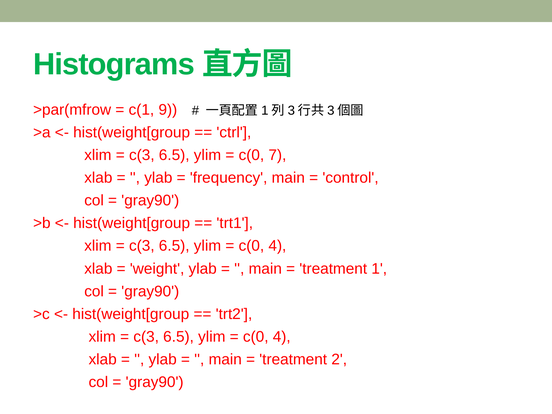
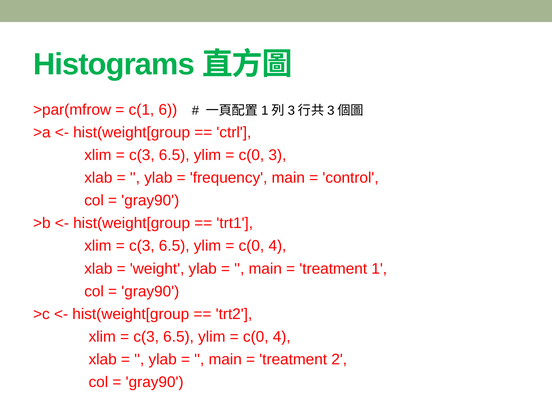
9: 9 -> 6 (168, 110)
7: 7 -> 3 (277, 155)
